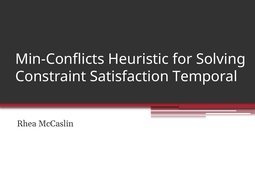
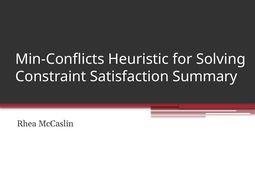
Temporal: Temporal -> Summary (205, 77)
